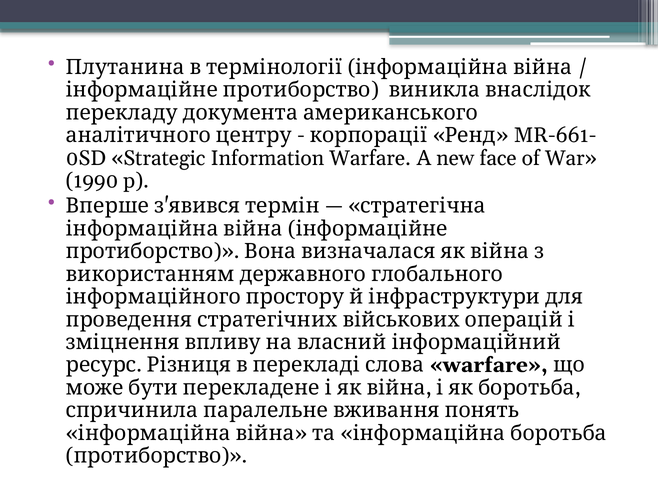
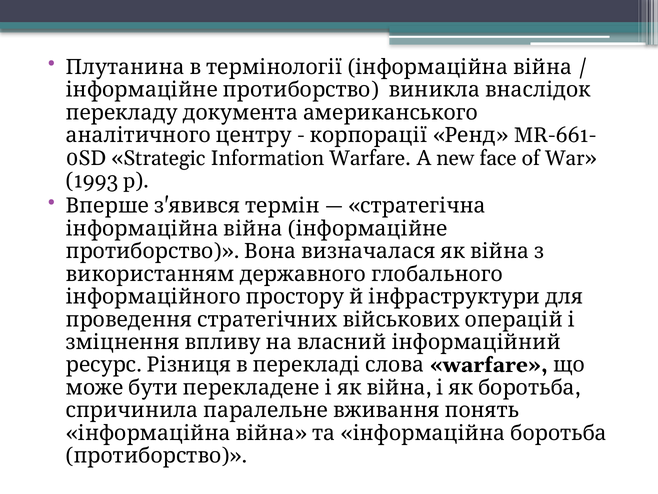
1990: 1990 -> 1993 (92, 181)
